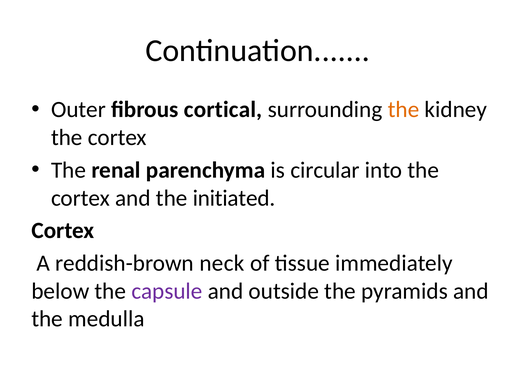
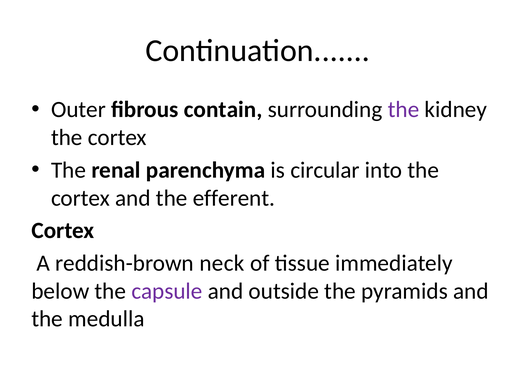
cortical: cortical -> contain (223, 110)
the colour: orange -> purple (404, 110)
initiated: initiated -> efferent (234, 198)
